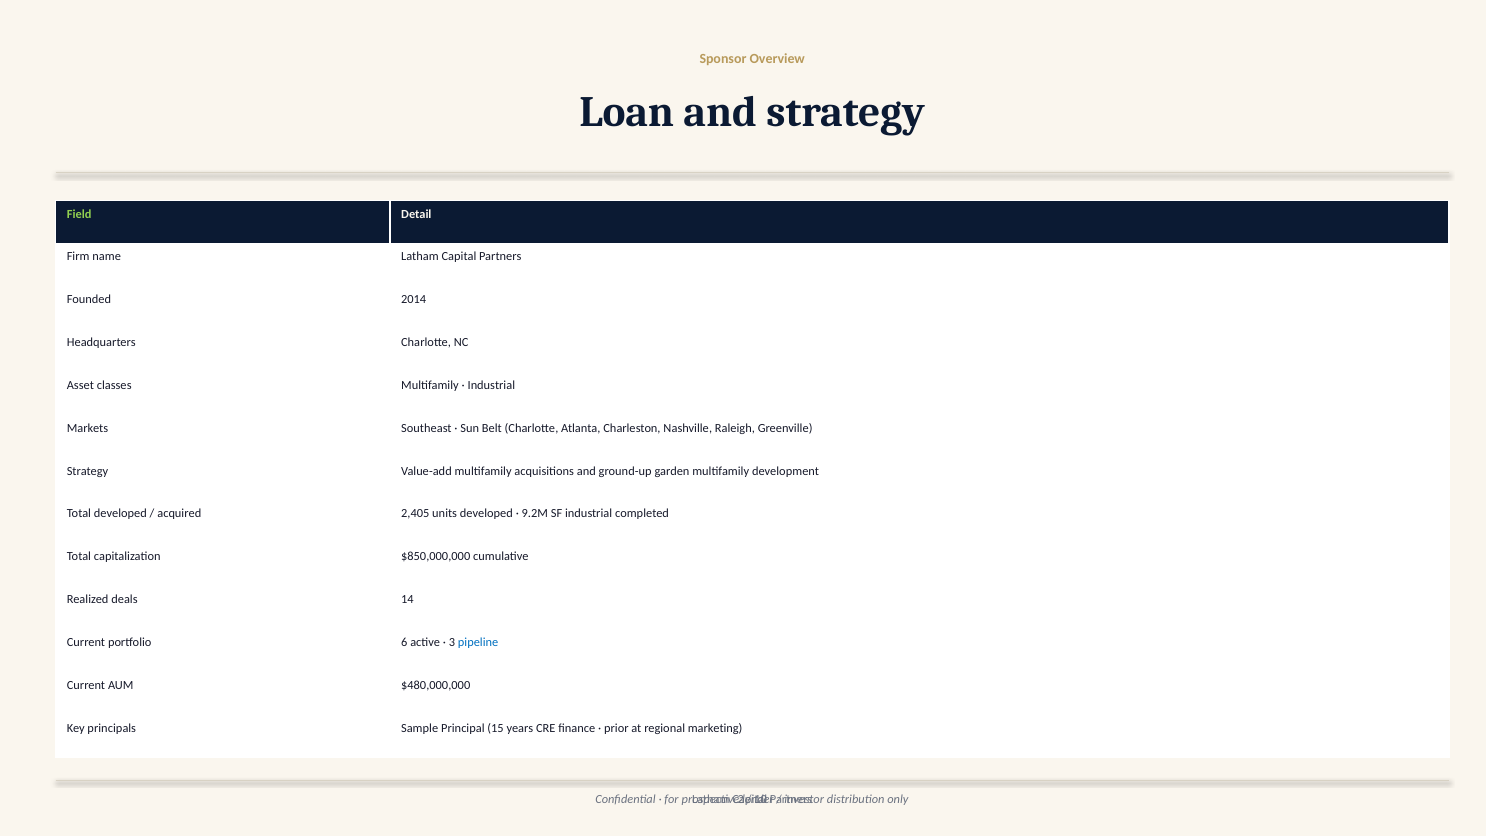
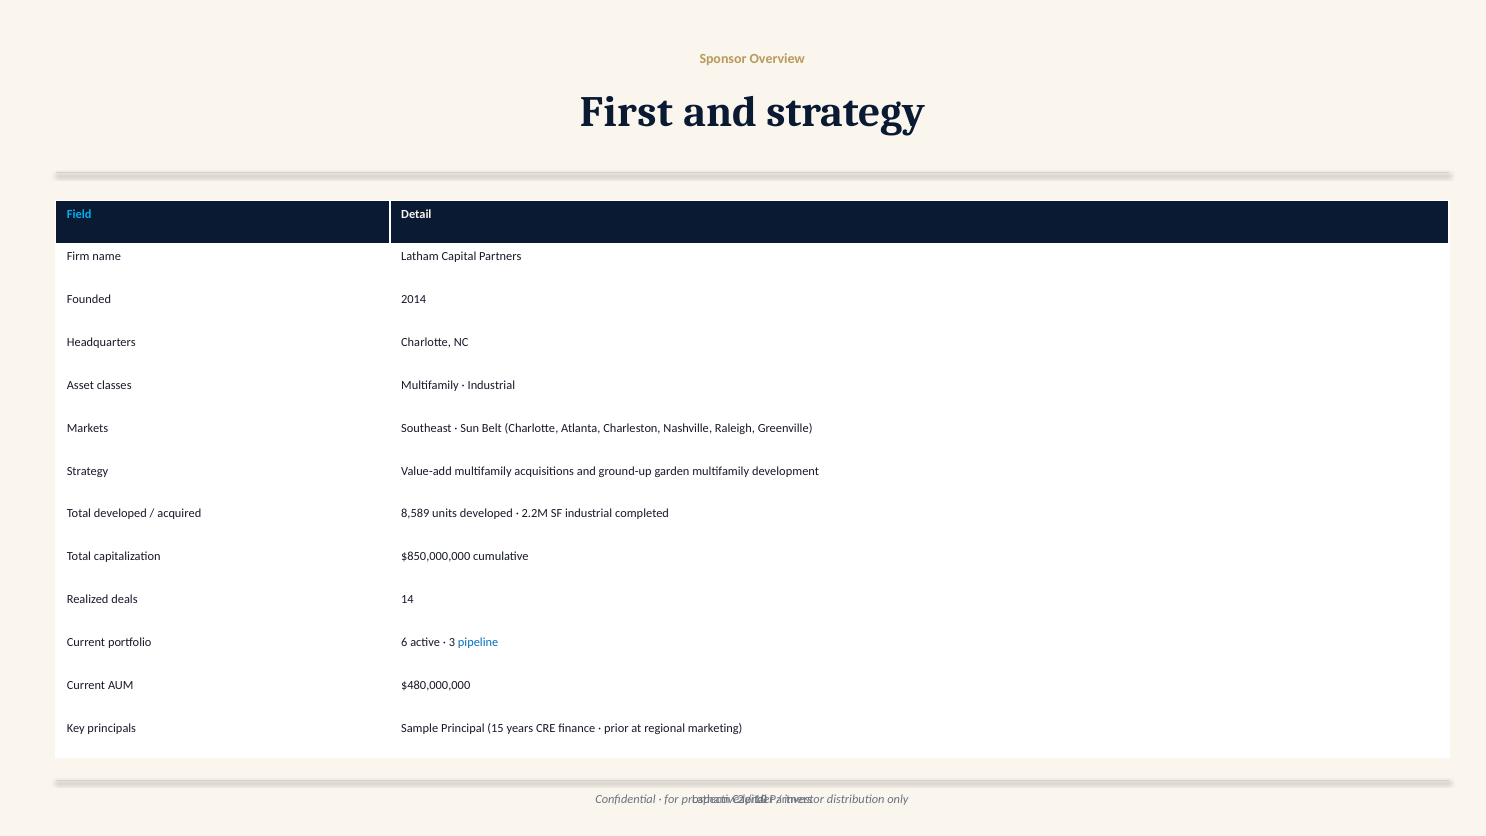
Loan: Loan -> First (626, 113)
Field colour: light green -> light blue (79, 214)
2,405: 2,405 -> 8,589 (415, 514)
9.2M: 9.2M -> 2.2M (535, 514)
